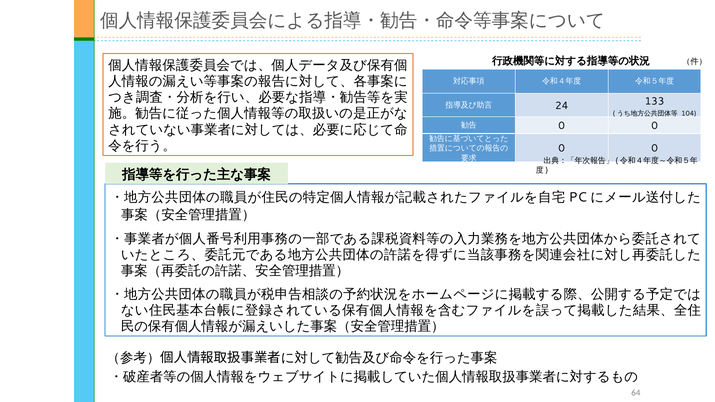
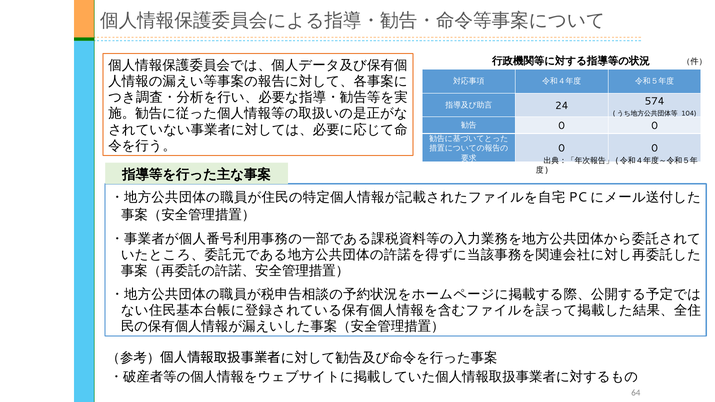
133: 133 -> 574 (655, 101)
